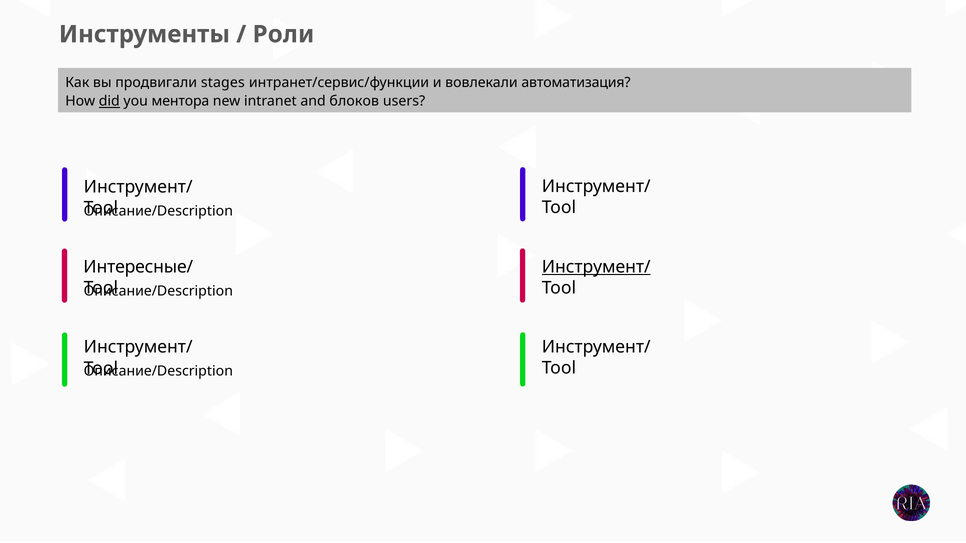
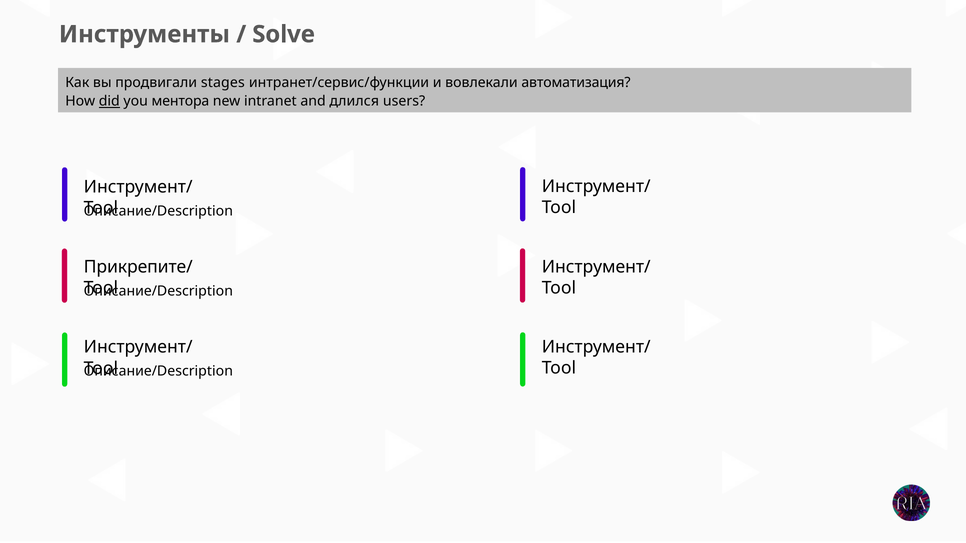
Роли: Роли -> Solve (284, 34)
блоков: блоков -> длился (354, 101)
Инструмент/ underline: present -> none (596, 267)
Интересные/: Интересные/ -> Прикрепите/ (138, 267)
